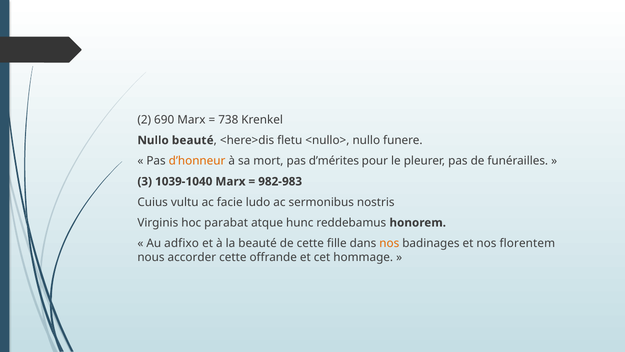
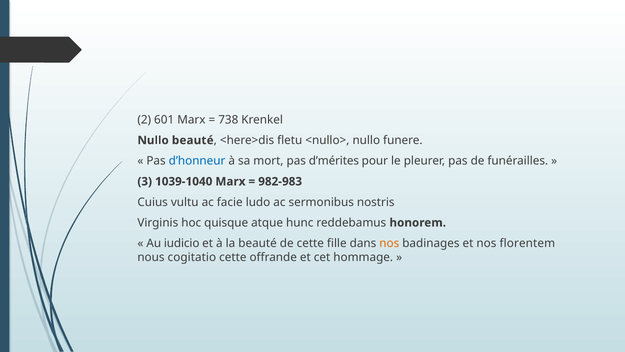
690: 690 -> 601 (164, 120)
d’honneur colour: orange -> blue (197, 161)
parabat: parabat -> quisque (226, 222)
adfixo: adfixo -> iudicio (182, 243)
accorder: accorder -> cogitatio (192, 257)
